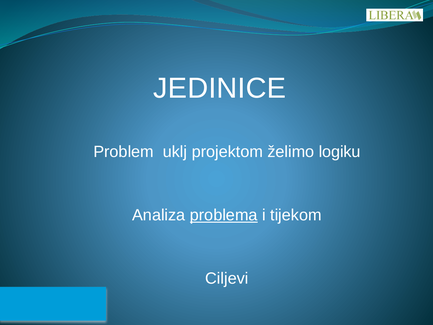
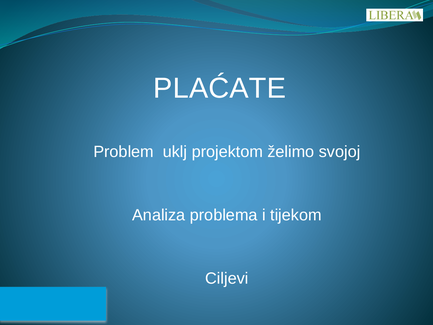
JEDINICE: JEDINICE -> PLAĆATE (220, 88)
logiku: logiku -> svojoj (340, 152)
problema underline: present -> none (224, 215)
